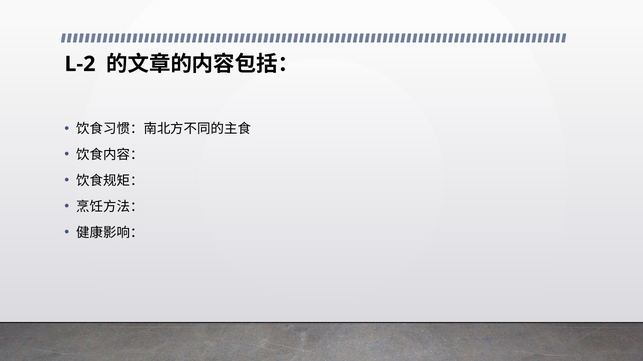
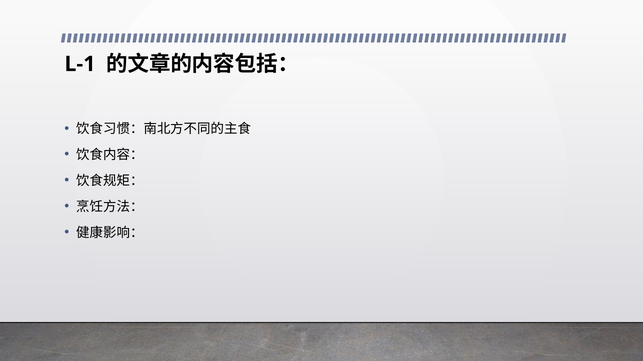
L-2: L-2 -> L-1 (80, 64)
